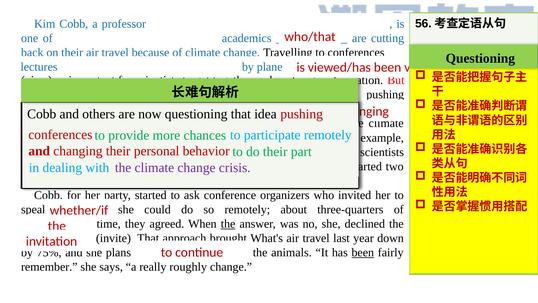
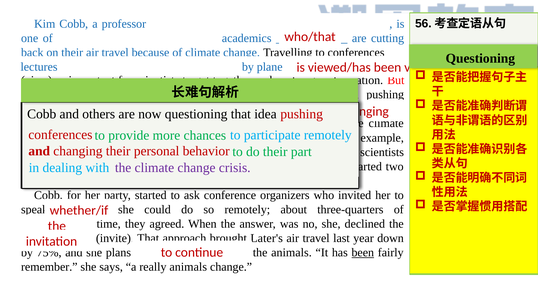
the underline: present -> none (228, 224)
What's: What's -> Later's (267, 238)
really roughly: roughly -> animals (188, 267)
